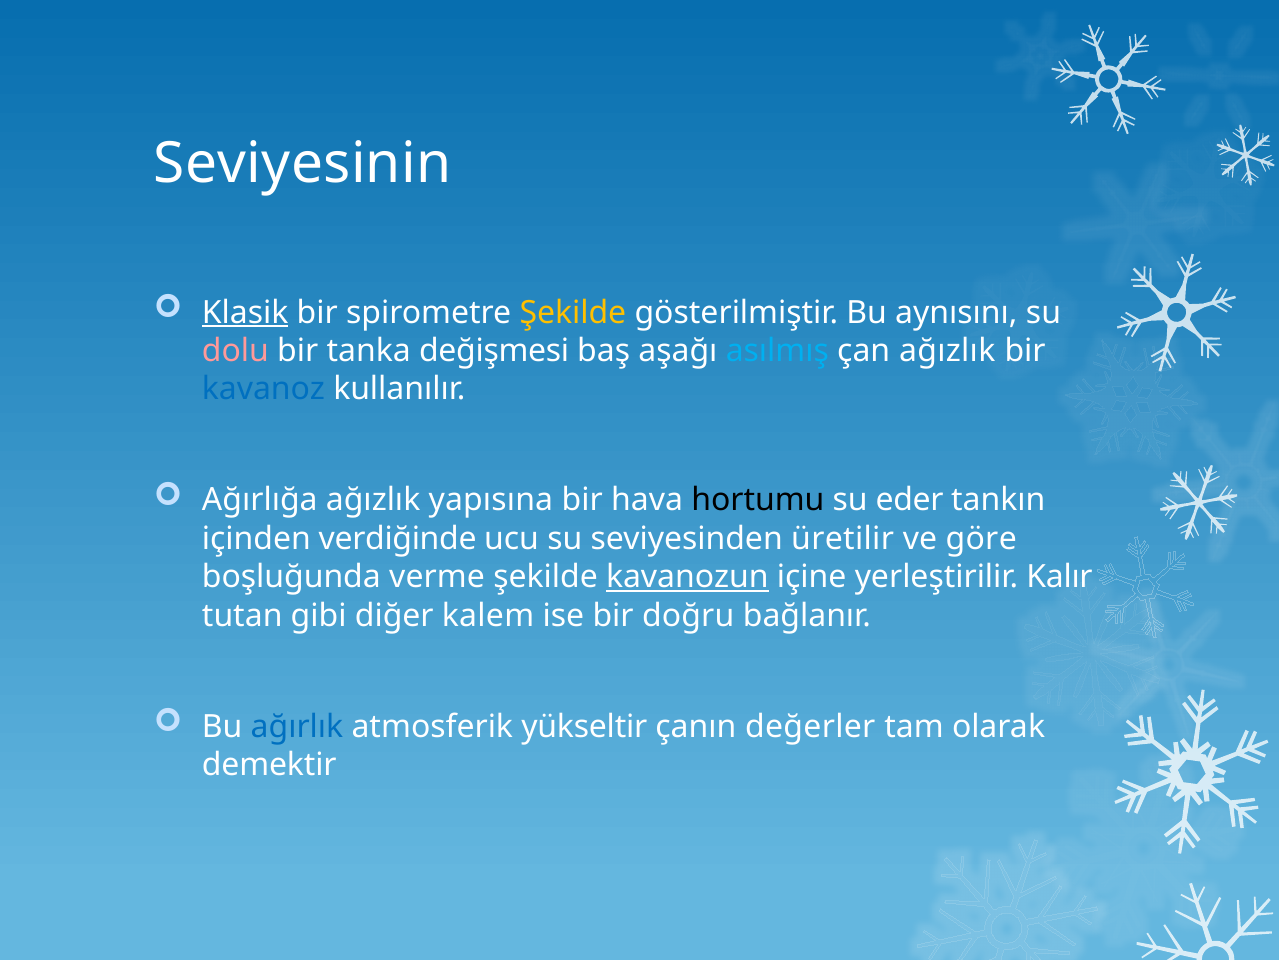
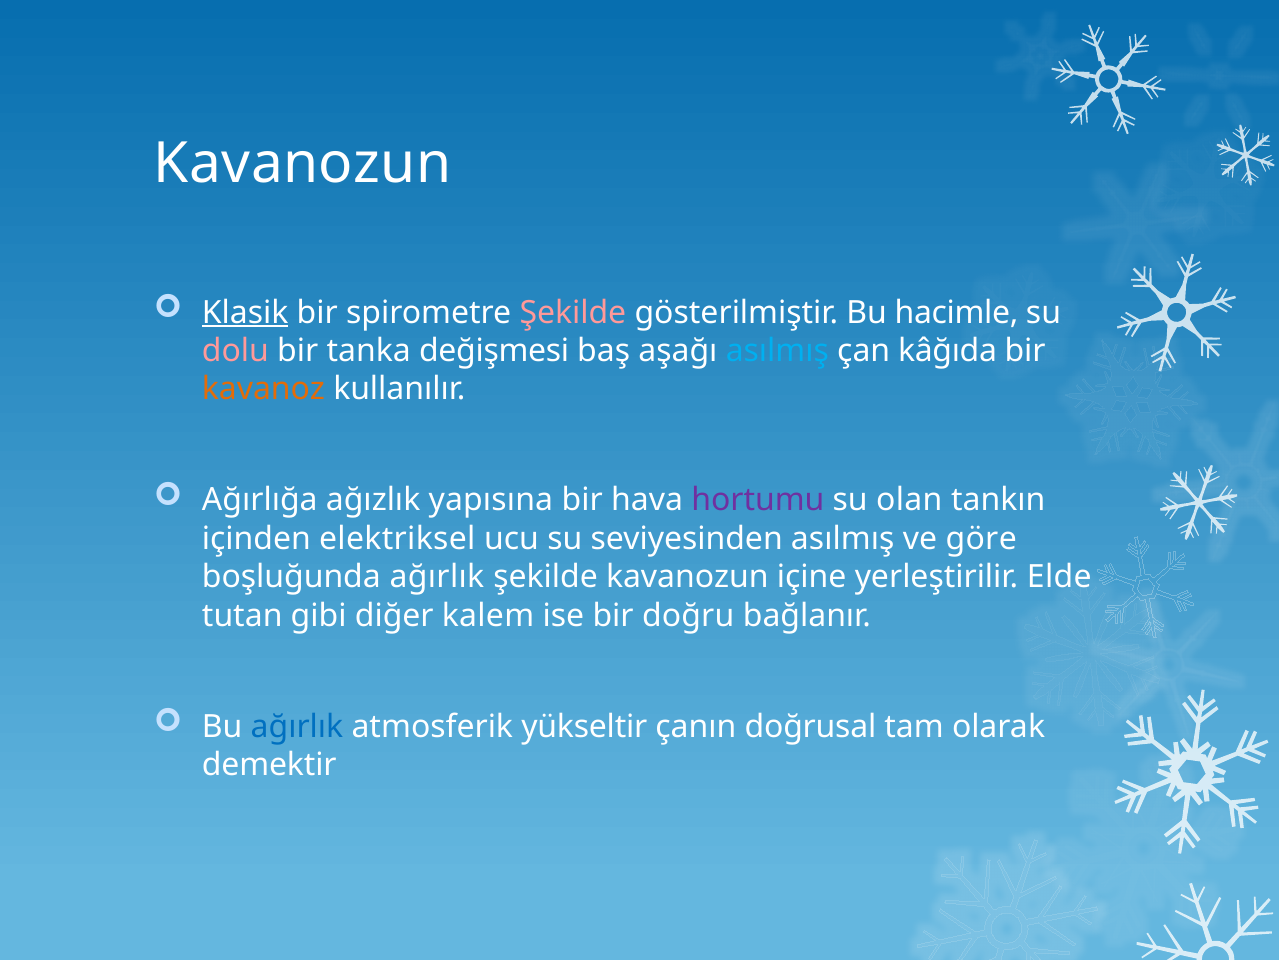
Seviyesinin: Seviyesinin -> Kavanozun (303, 163)
Şekilde colour: yellow -> pink (573, 312)
aynısını: aynısını -> hacimle (957, 312)
çan ağızlık: ağızlık -> kâğıda (948, 351)
kavanoz colour: blue -> orange (263, 389)
hortumu colour: black -> purple (758, 500)
eder: eder -> olan (909, 500)
verdiğinde: verdiğinde -> elektriksel (397, 538)
seviyesinden üretilir: üretilir -> asılmış (843, 538)
boşluğunda verme: verme -> ağırlık (437, 577)
kavanozun underline: present -> none (687, 577)
Kalır: Kalır -> Elde (1059, 577)
değerler: değerler -> doğrusal (811, 726)
